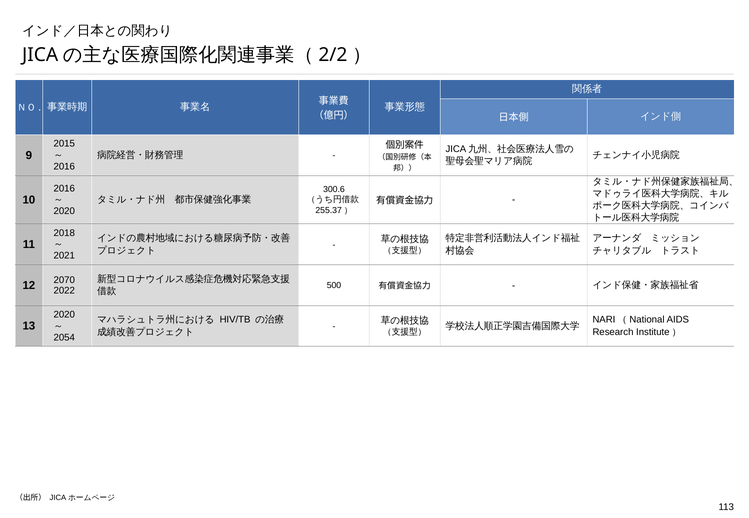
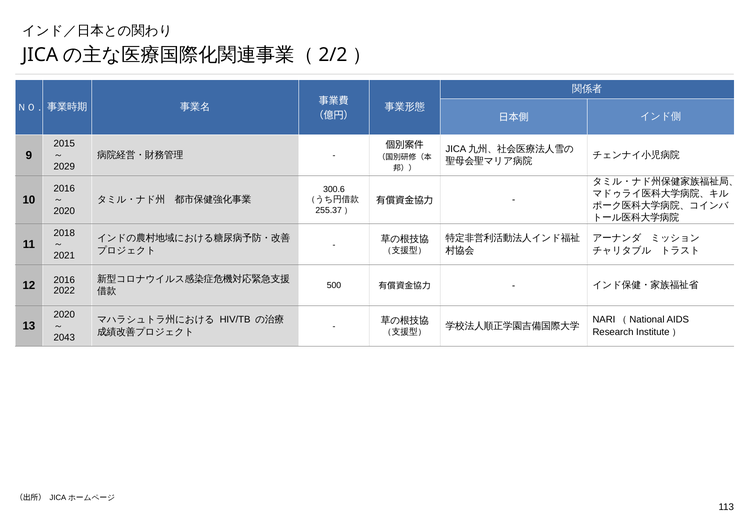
2016: 2016 -> 2029 (64, 167)
12 2070: 2070 -> 2016 (64, 280)
2054: 2054 -> 2043 (64, 338)
